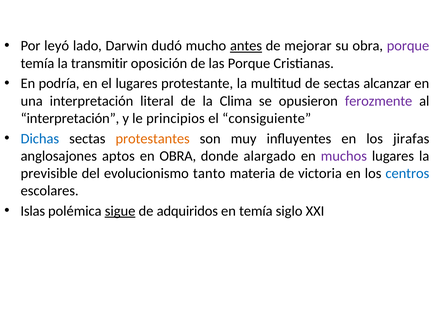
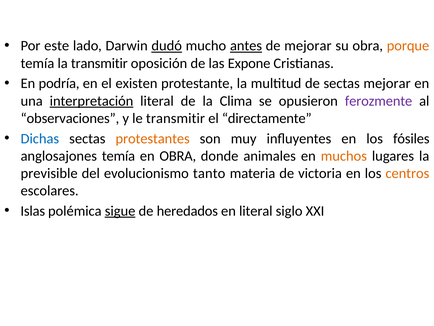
leyó: leyó -> este (57, 46)
dudó underline: none -> present (167, 46)
porque colour: purple -> orange (408, 46)
las Porque: Porque -> Expone (249, 63)
el lugares: lugares -> existen (136, 83)
sectas alcanzar: alcanzar -> mejorar (387, 83)
interpretación underline: none -> present (92, 101)
interpretación: interpretación -> observaciones (70, 118)
le principios: principios -> transmitir (175, 118)
consiguiente: consiguiente -> directamente (267, 118)
jirafas: jirafas -> fósiles (411, 138)
anglosajones aptos: aptos -> temía (118, 156)
alargado: alargado -> animales (270, 156)
muchos colour: purple -> orange (344, 156)
centros colour: blue -> orange (407, 173)
adquiridos: adquiridos -> heredados (187, 211)
en temía: temía -> literal (256, 211)
